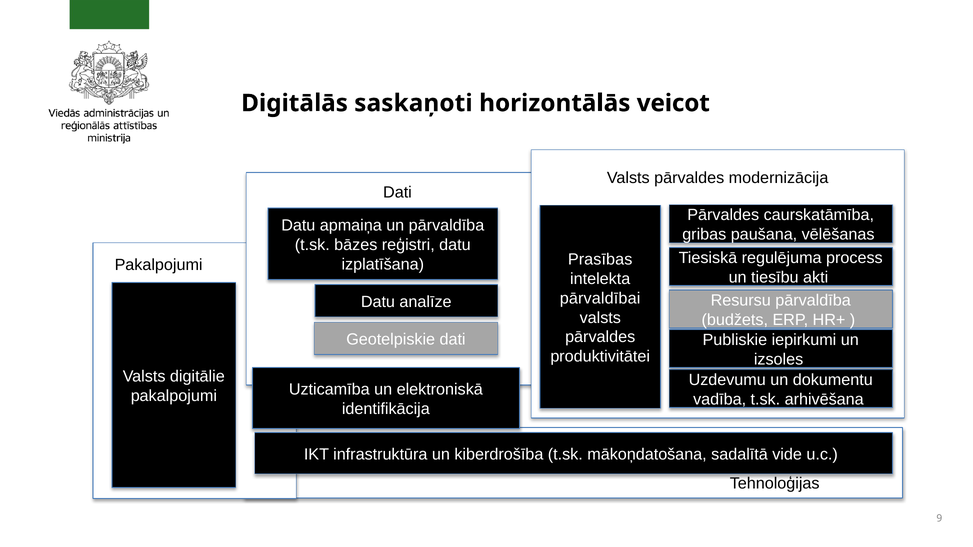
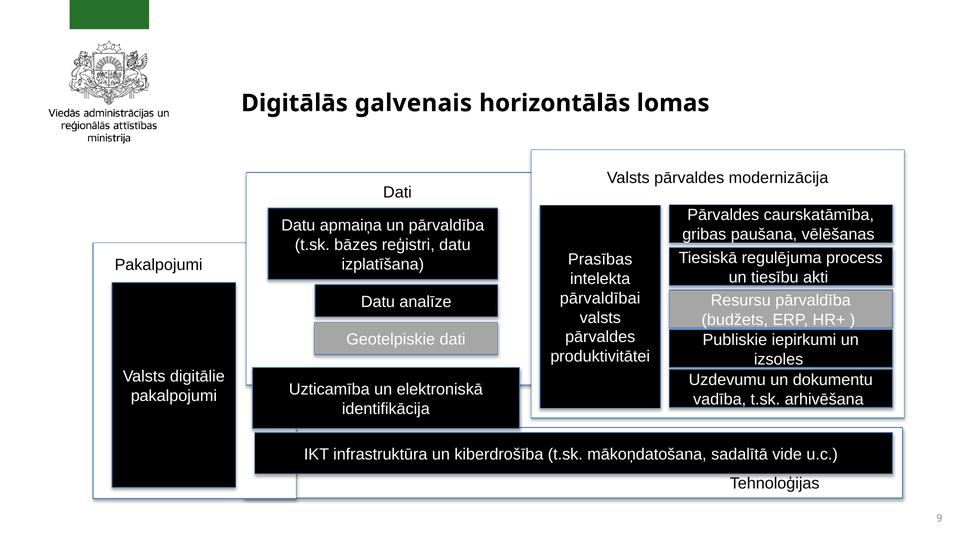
saskaņoti: saskaņoti -> galvenais (413, 103)
veicot: veicot -> lomas (673, 103)
